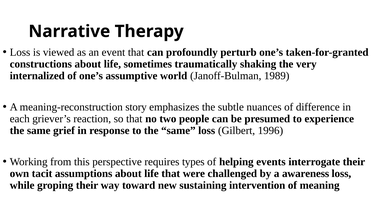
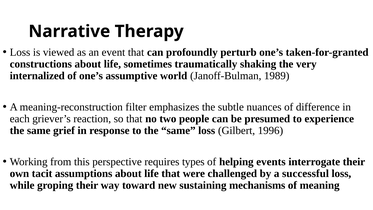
story: story -> filter (136, 107)
awareness: awareness -> successful (306, 173)
intervention: intervention -> mechanisms (257, 185)
